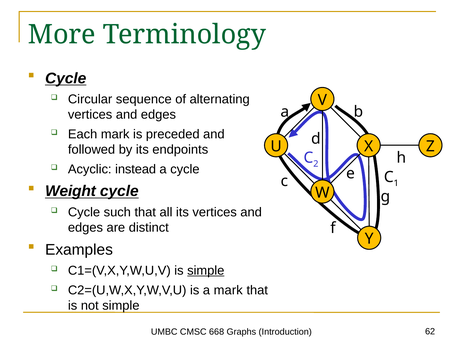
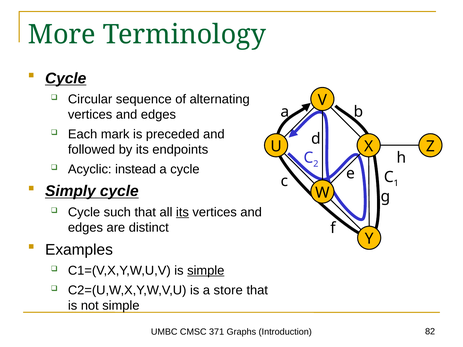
Weight: Weight -> Simply (70, 191)
its underline: none -> present (182, 212)
a mark: mark -> store (228, 290)
668: 668 -> 371 (217, 332)
62: 62 -> 82 (430, 332)
